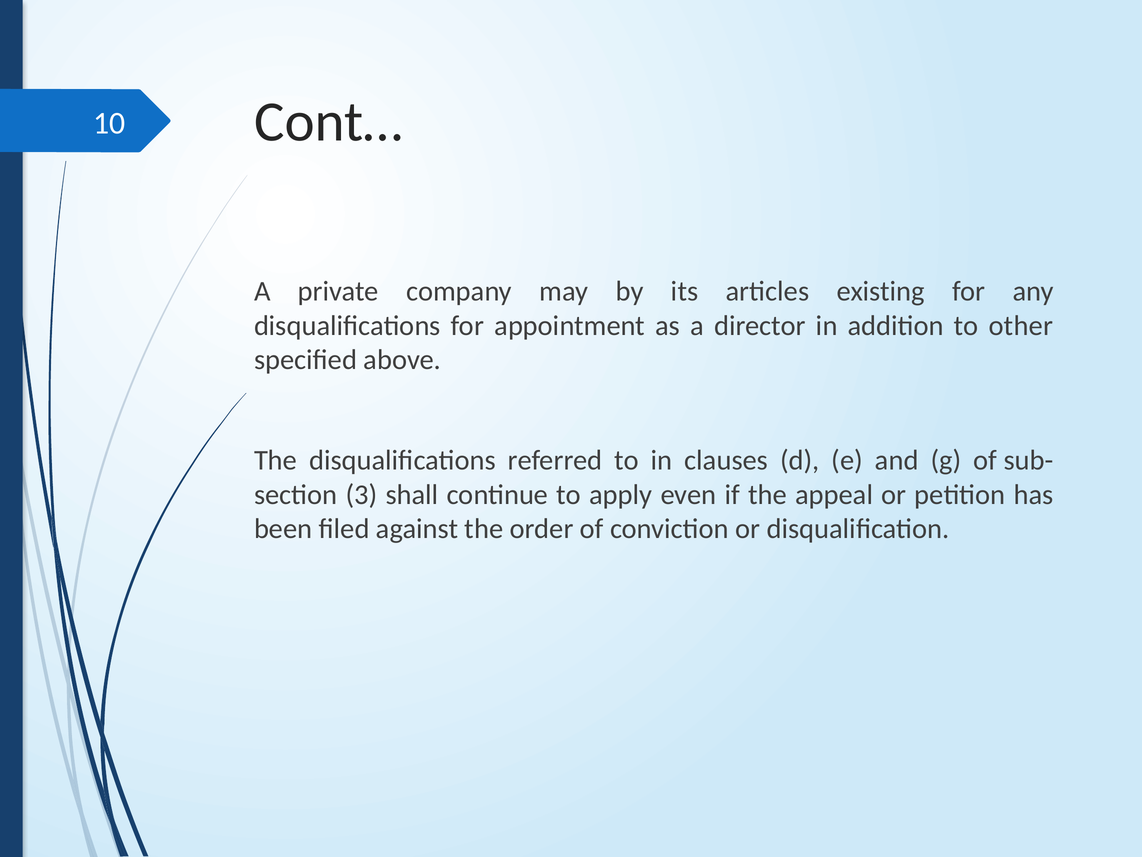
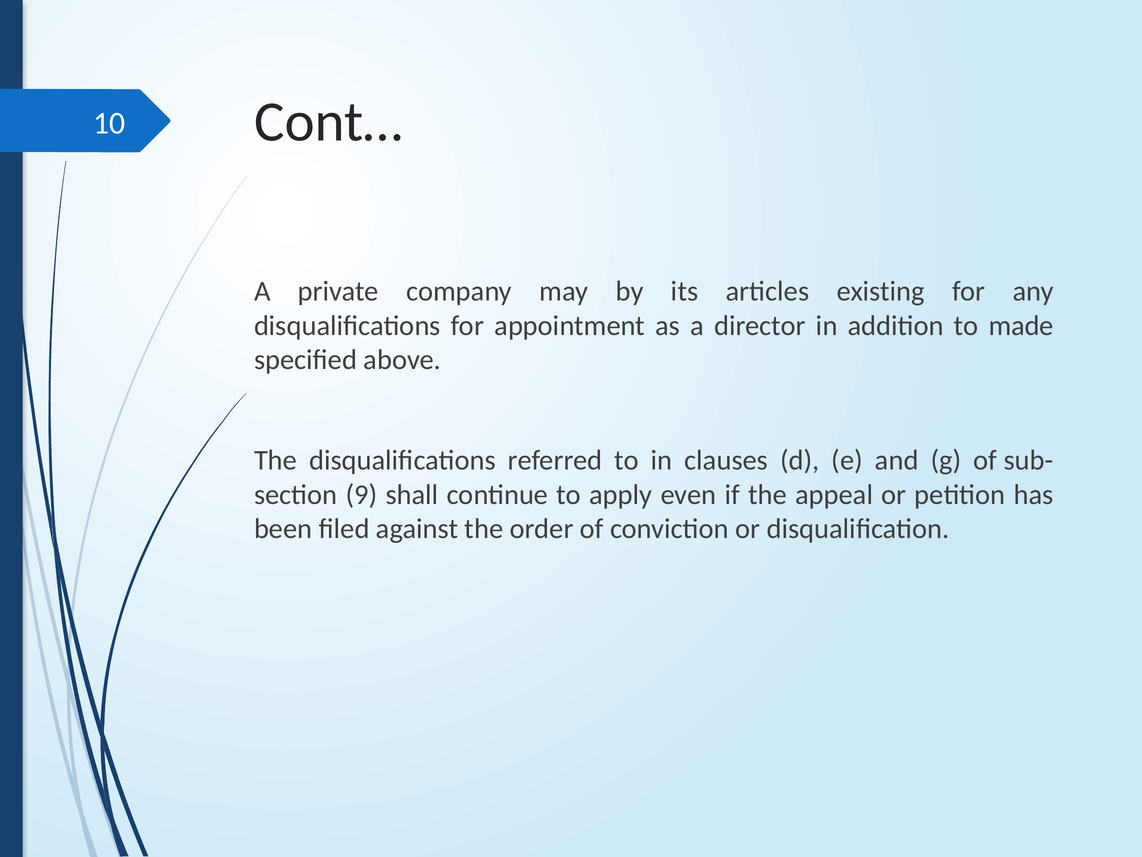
other: other -> made (1021, 326)
3: 3 -> 9 (361, 494)
